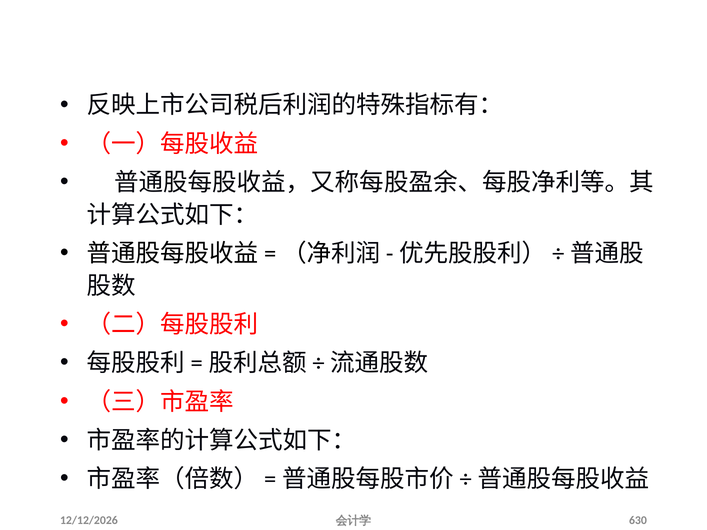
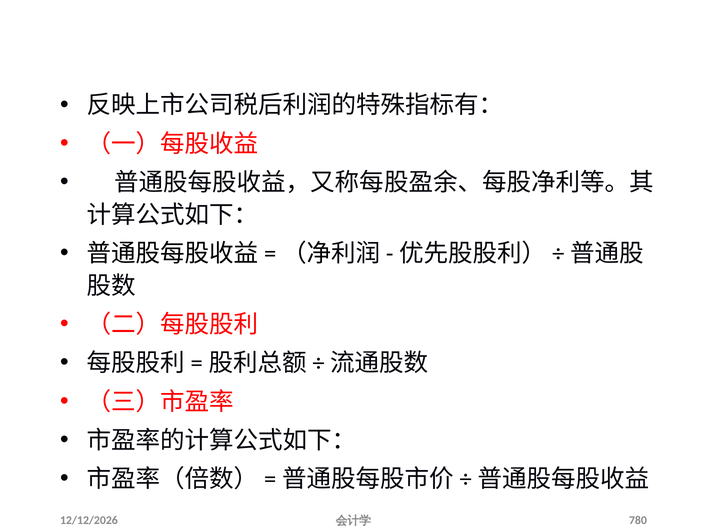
630: 630 -> 780 (638, 521)
